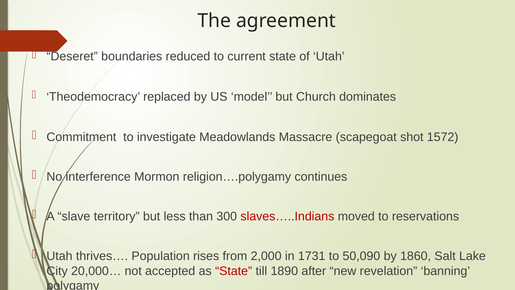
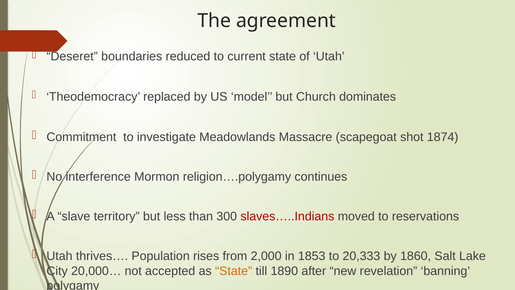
1572: 1572 -> 1874 (443, 137)
1731: 1731 -> 1853 (312, 256)
50,090: 50,090 -> 20,333 (361, 256)
State colour: red -> orange (234, 271)
